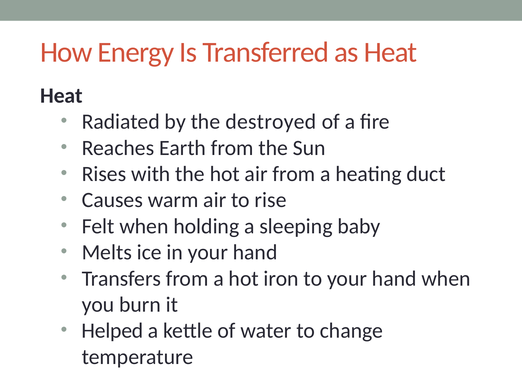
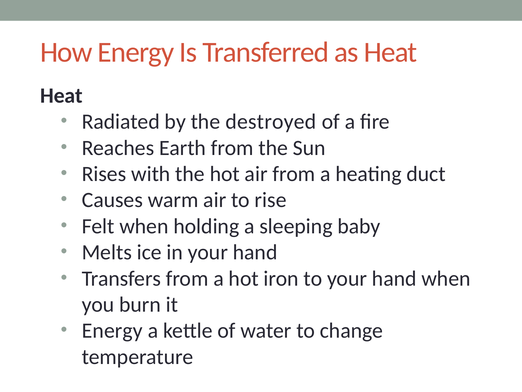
Helped: Helped -> Energy (112, 330)
